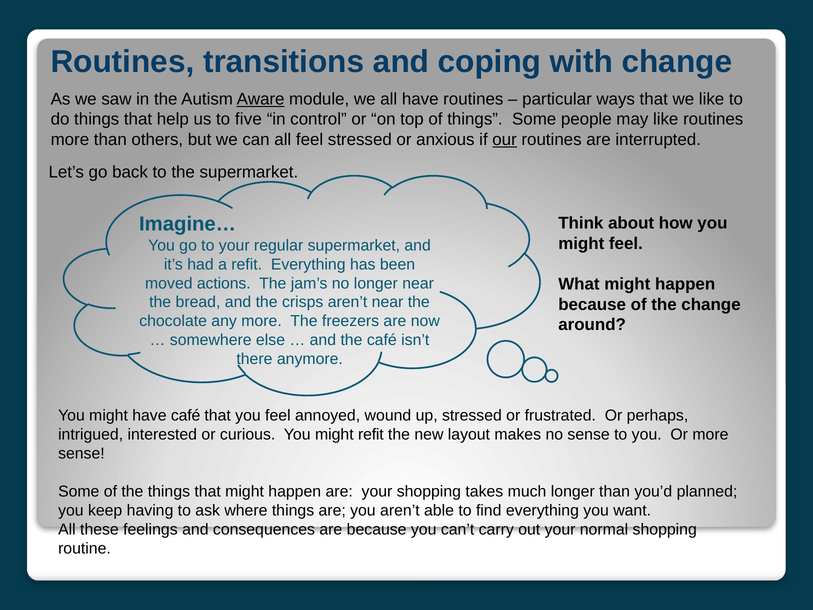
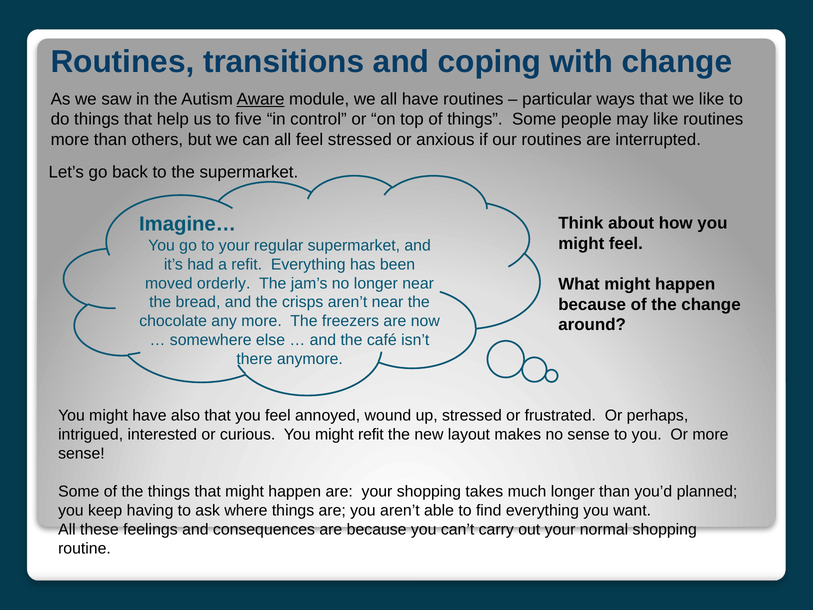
our underline: present -> none (505, 140)
actions: actions -> orderly (224, 283)
have café: café -> also (186, 415)
